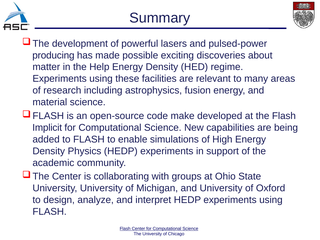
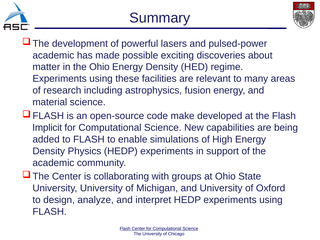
producing: producing -> academic (53, 55)
the Help: Help -> Ohio (99, 67)
